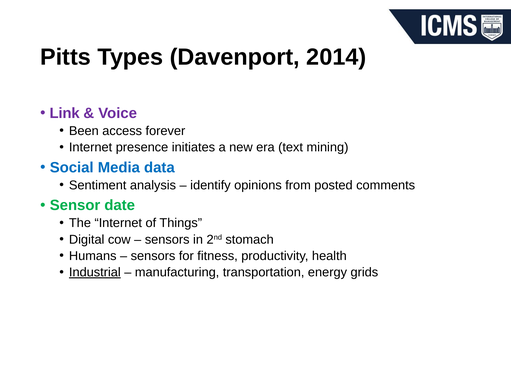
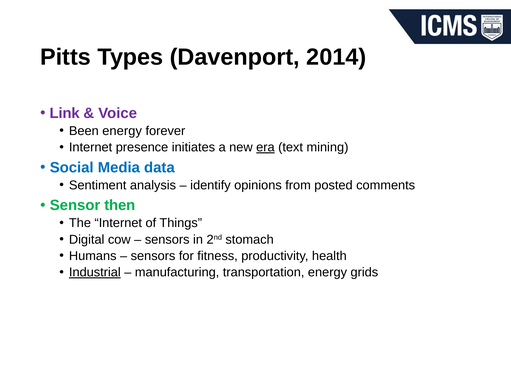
Been access: access -> energy (122, 131)
era underline: none -> present (265, 147)
date: date -> then (120, 206)
